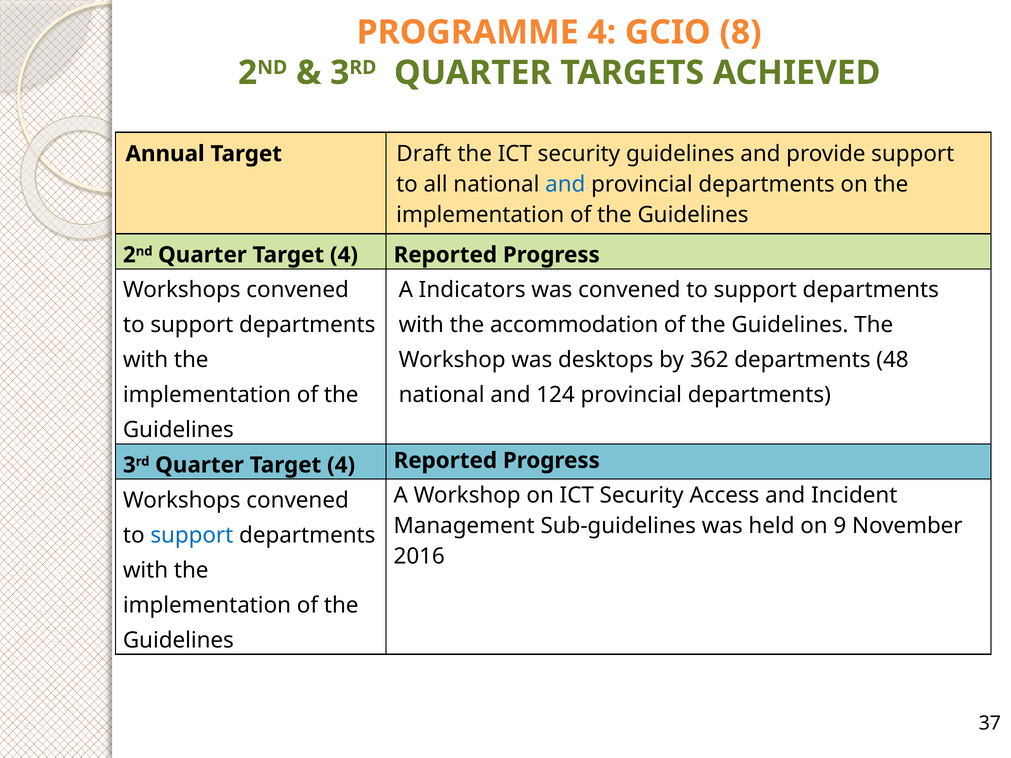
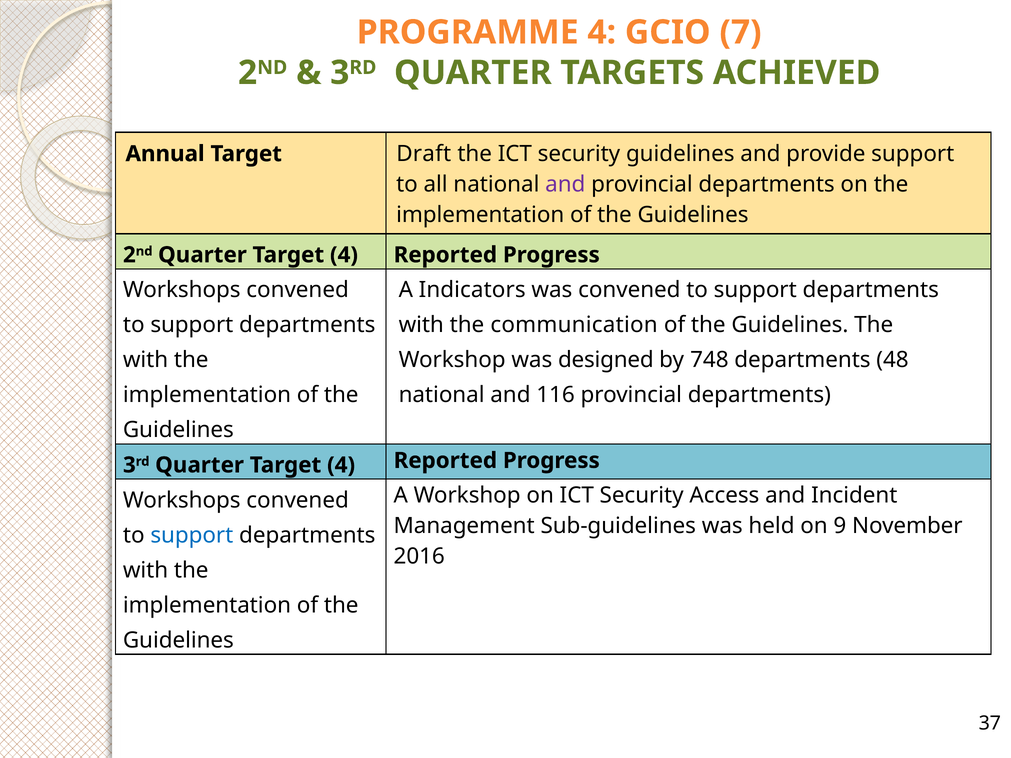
8: 8 -> 7 (741, 32)
and colour: blue -> purple (565, 184)
accommodation: accommodation -> communication (574, 325)
desktops: desktops -> designed (606, 360)
362: 362 -> 748 (709, 360)
124: 124 -> 116 (556, 395)
